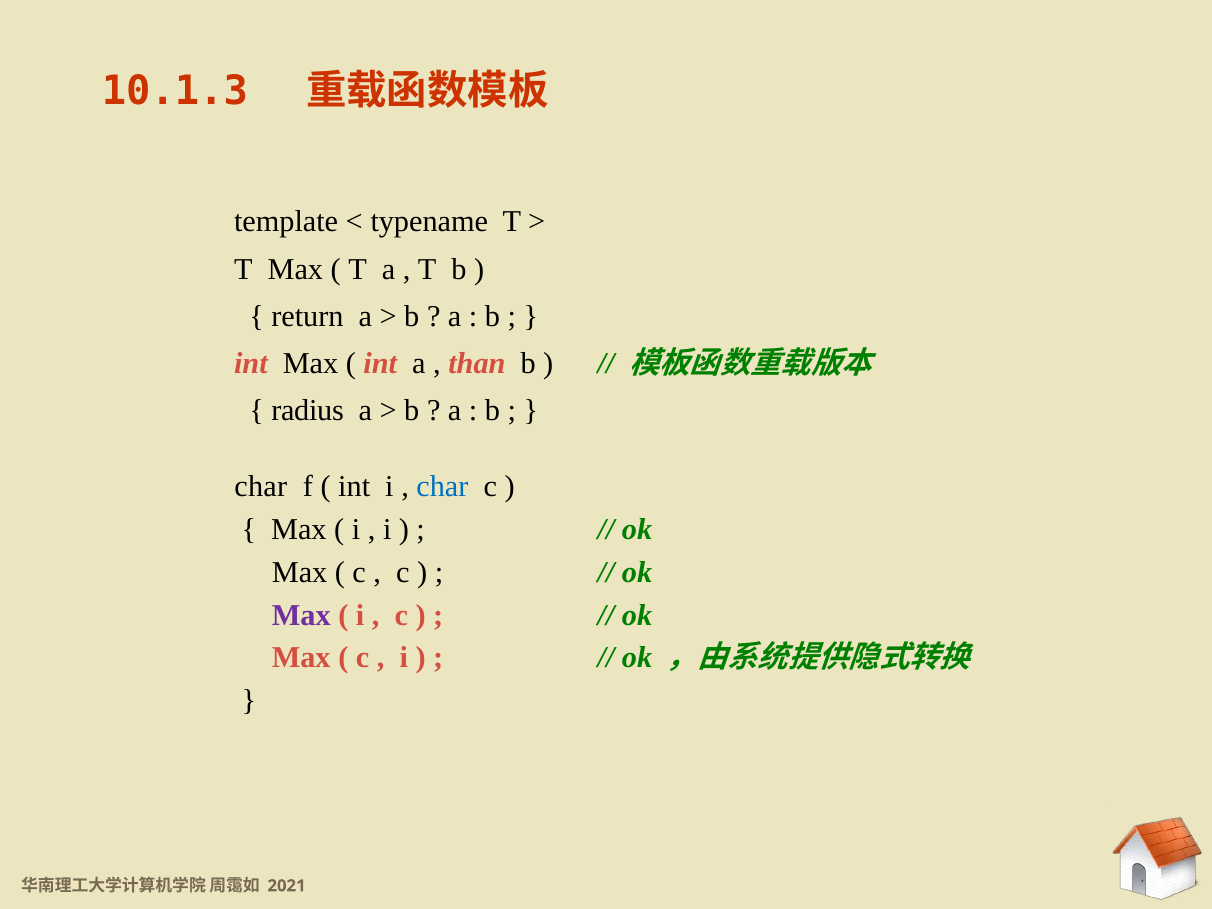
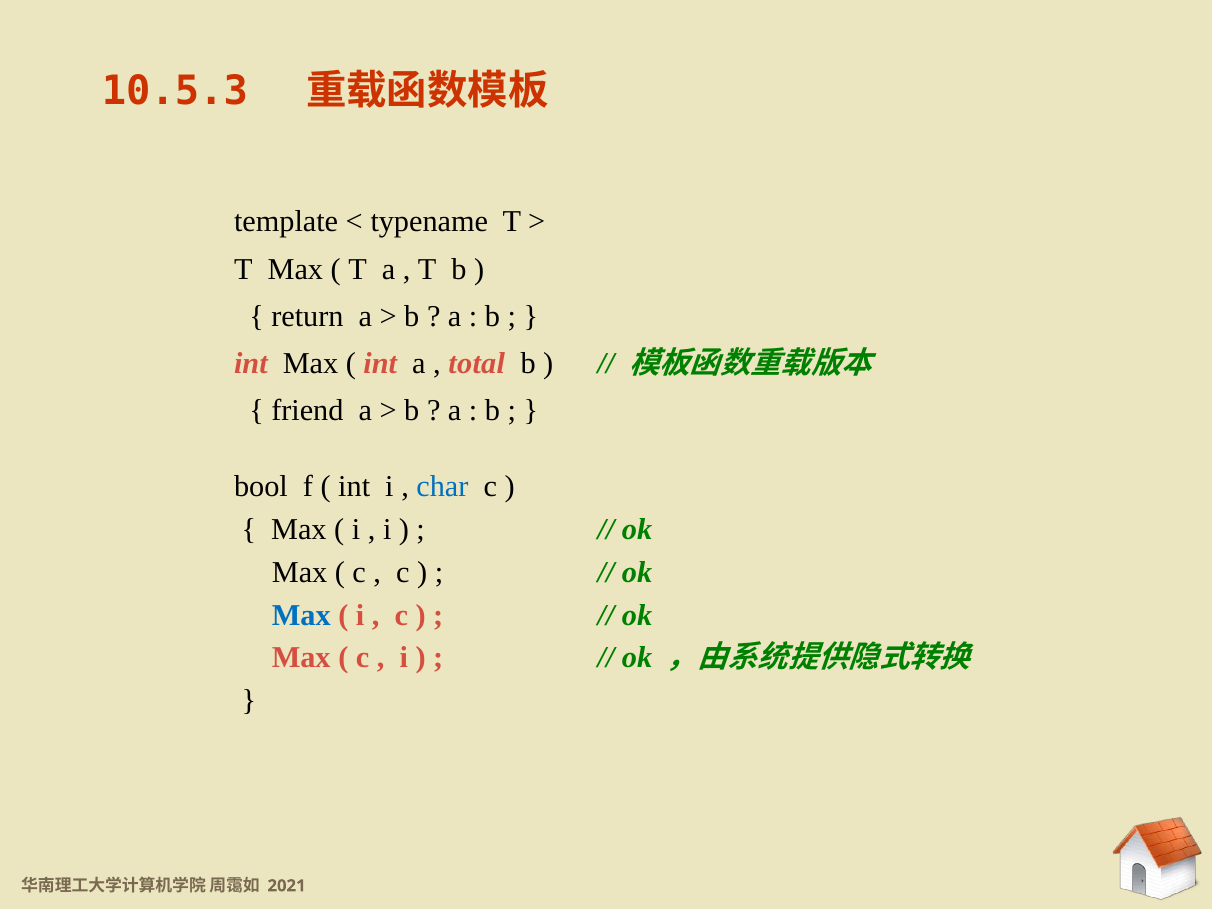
10.1.3: 10.1.3 -> 10.5.3 (175, 91)
than: than -> total (477, 364)
radius: radius -> friend (307, 411)
char: char -> bool (261, 486)
Max colour: purple -> blue (301, 615)
